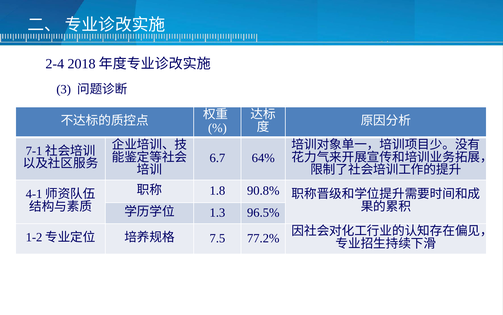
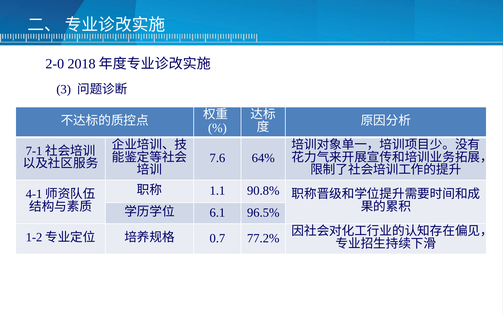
2-4: 2-4 -> 2-0 (55, 64)
6.7: 6.7 -> 7.6 (217, 158)
1.8: 1.8 -> 1.1 (217, 191)
1.3: 1.3 -> 6.1 (217, 212)
7.5: 7.5 -> 0.7 (217, 238)
